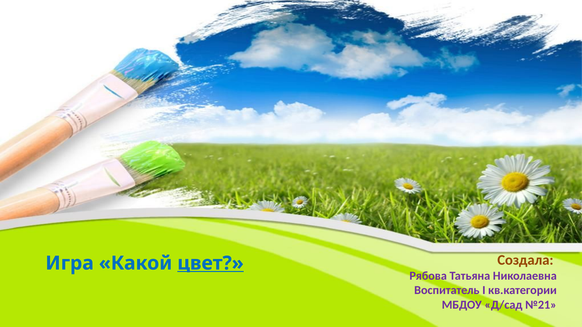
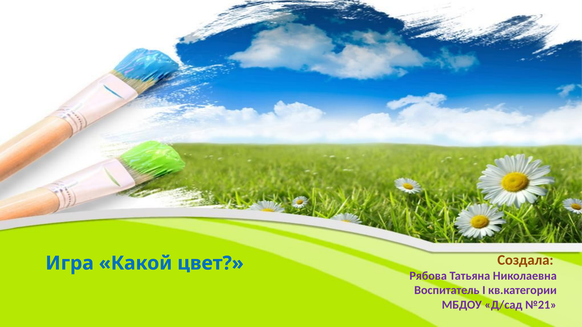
цвет underline: present -> none (211, 263)
